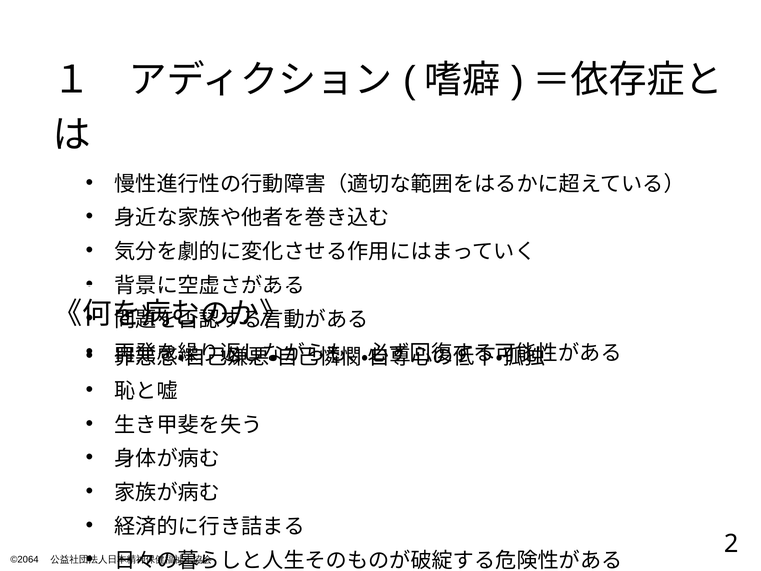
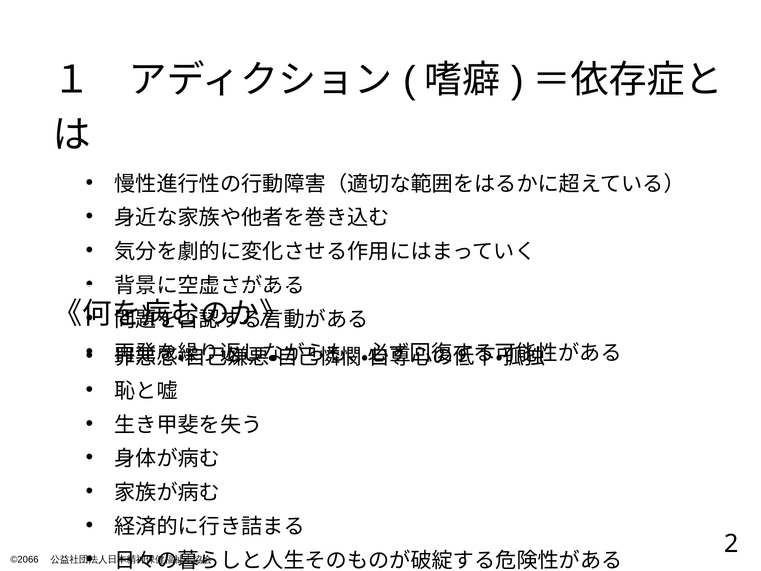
©2064: ©2064 -> ©2066 (25, 559)
